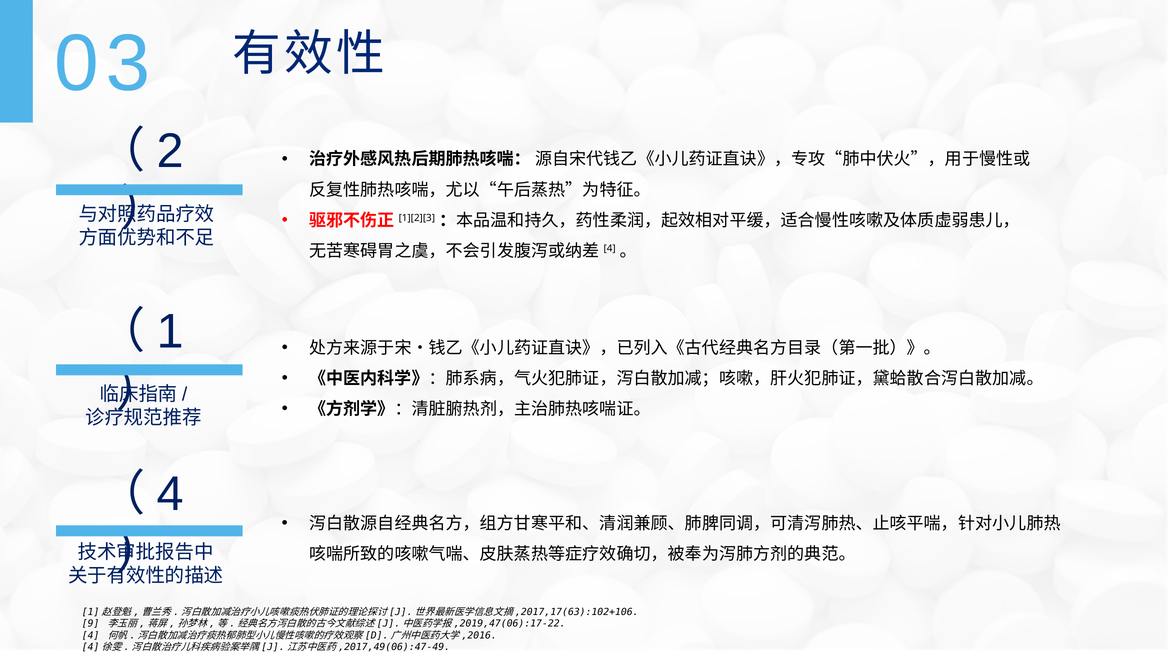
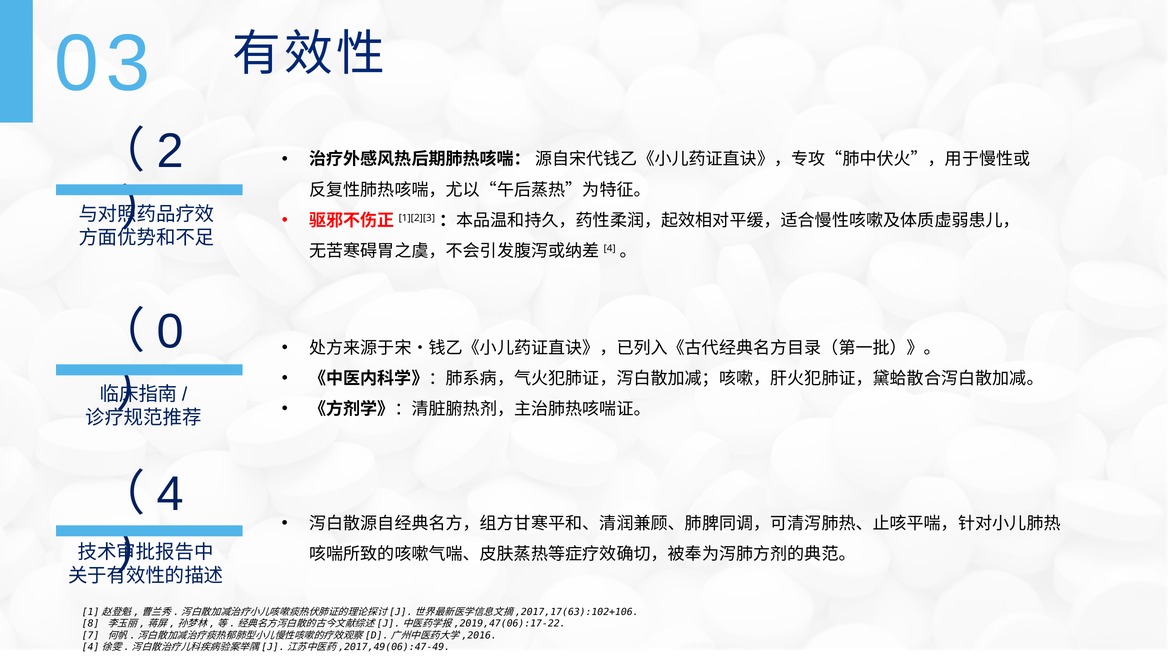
1: 1 -> 0 (170, 332)
9: 9 -> 8 (91, 624)
4: 4 -> 7 (91, 635)
